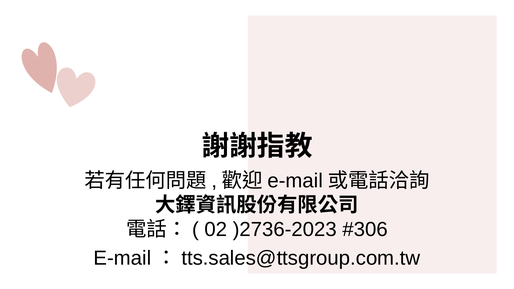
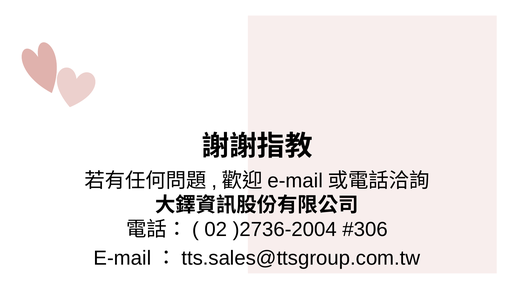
)2736-2023: )2736-2023 -> )2736-2004 (285, 230)
